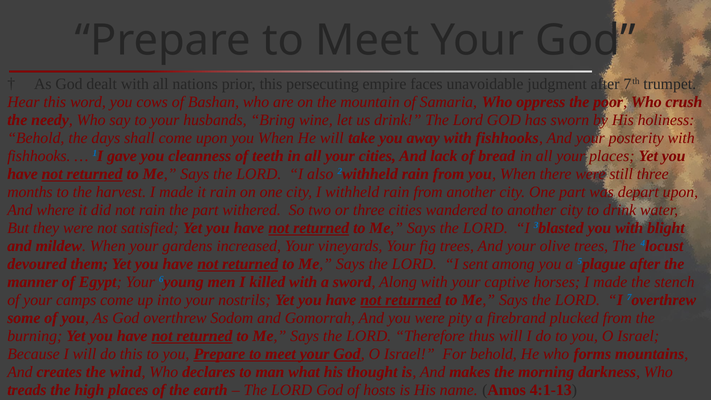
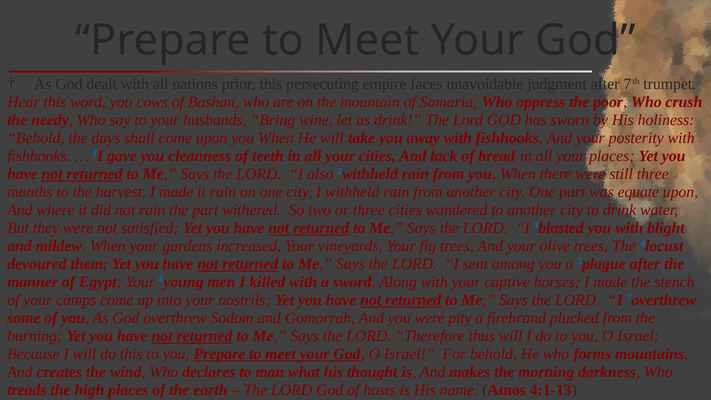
depart: depart -> equate (638, 192)
